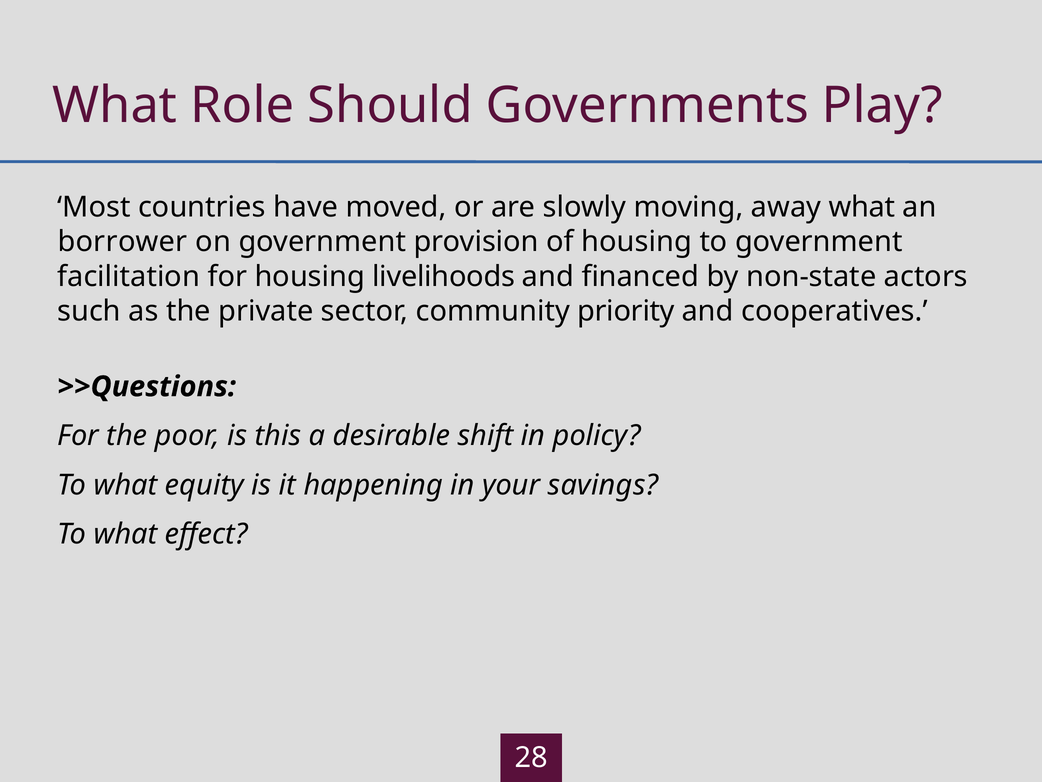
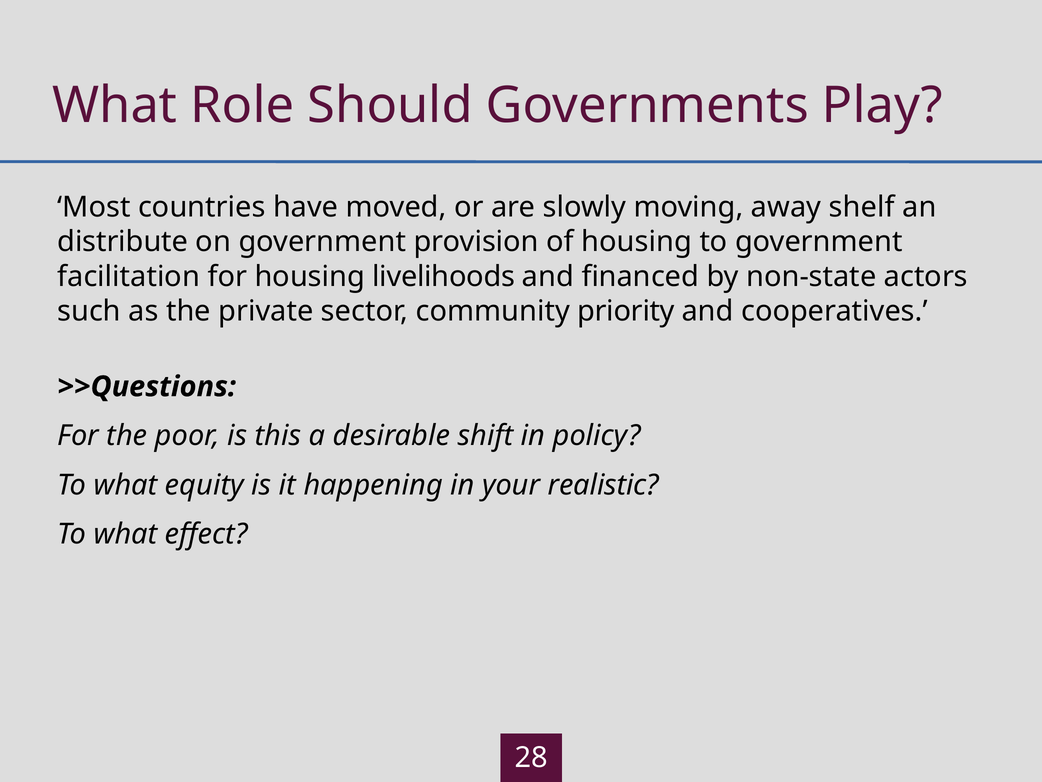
away what: what -> shelf (862, 207)
borrower: borrower -> distribute (123, 242)
savings: savings -> realistic (603, 485)
